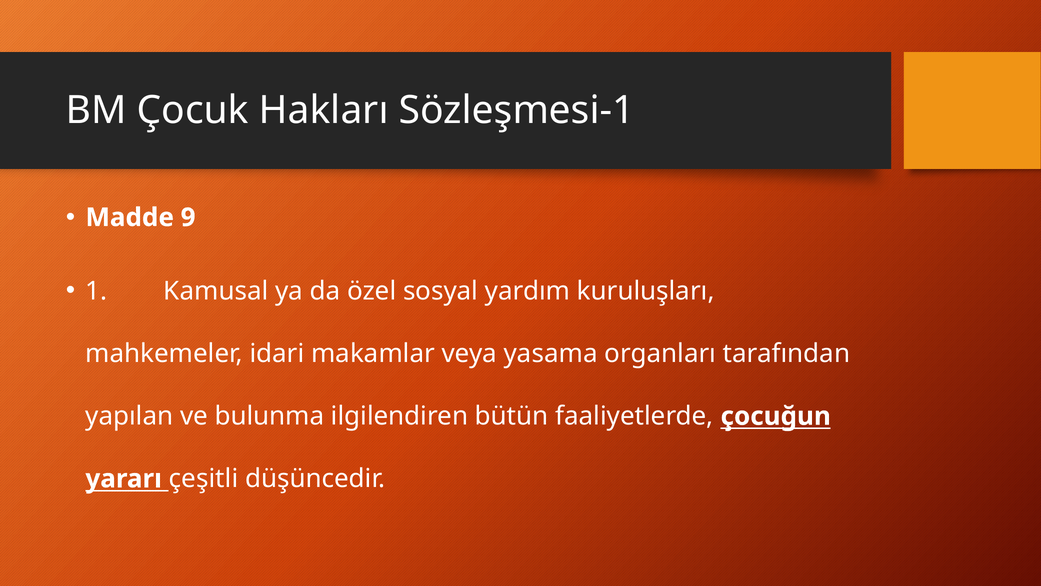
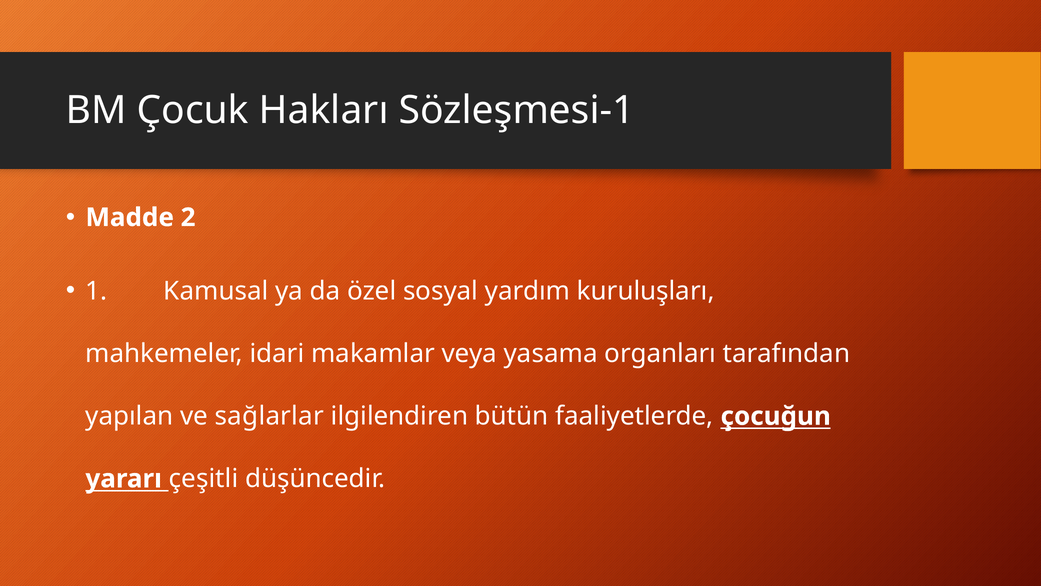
9: 9 -> 2 (188, 217)
bulunma: bulunma -> sağlarlar (269, 416)
